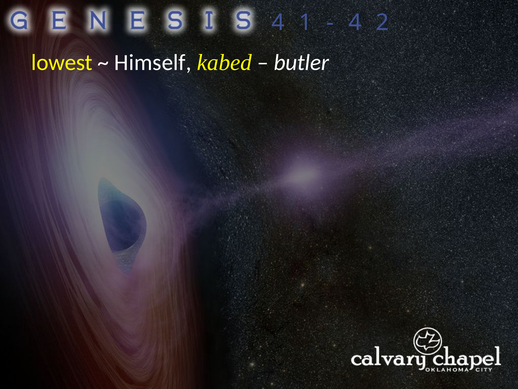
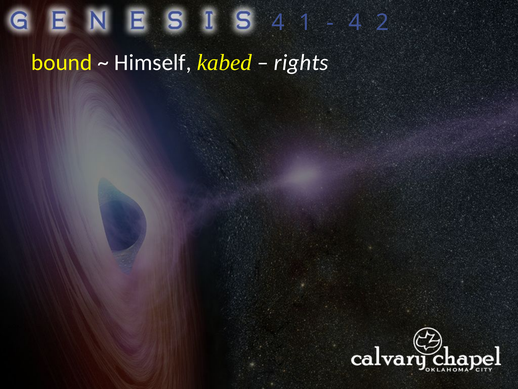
lowest: lowest -> bound (62, 62)
butler: butler -> rights (301, 62)
